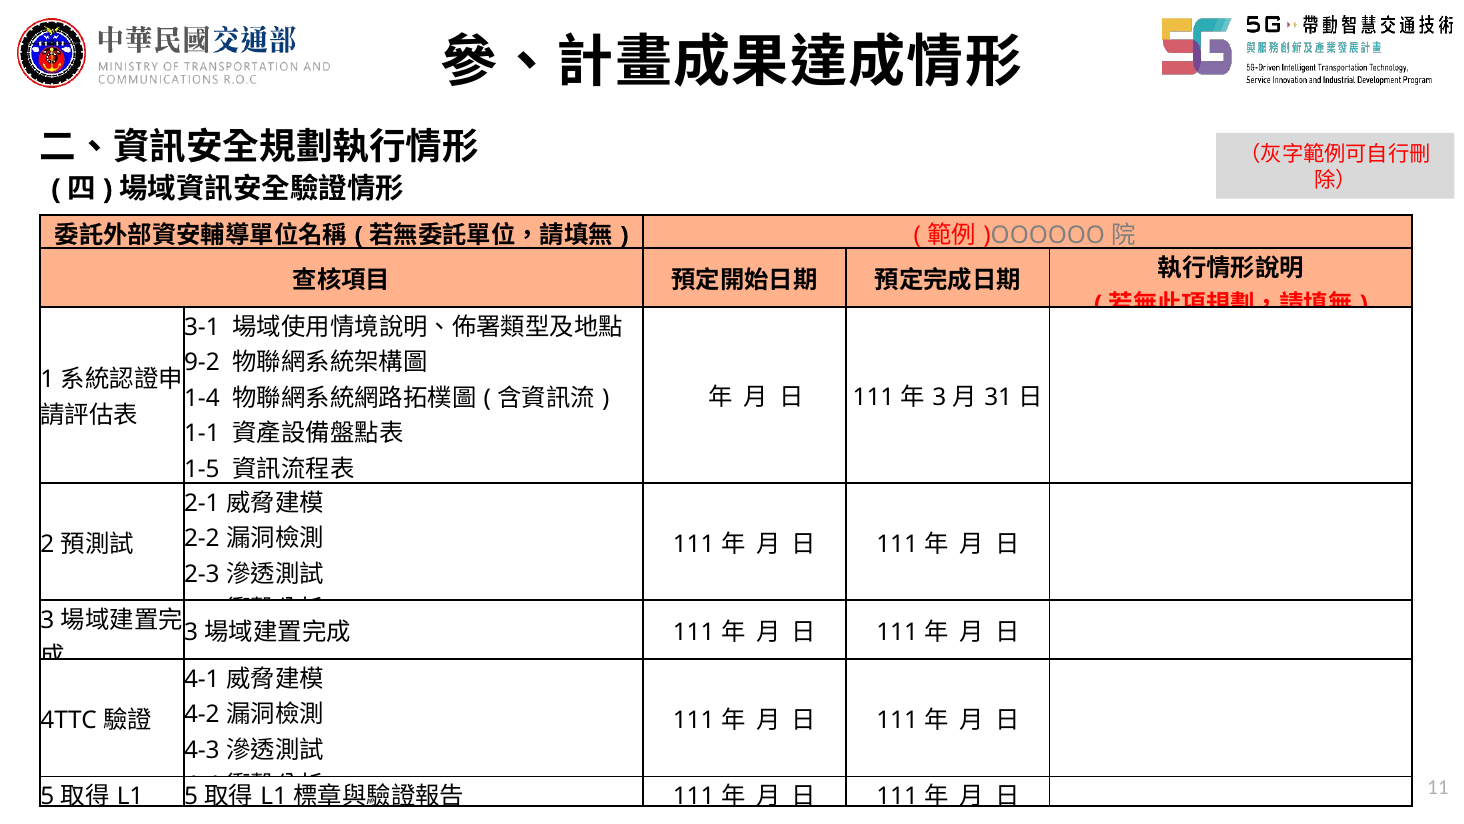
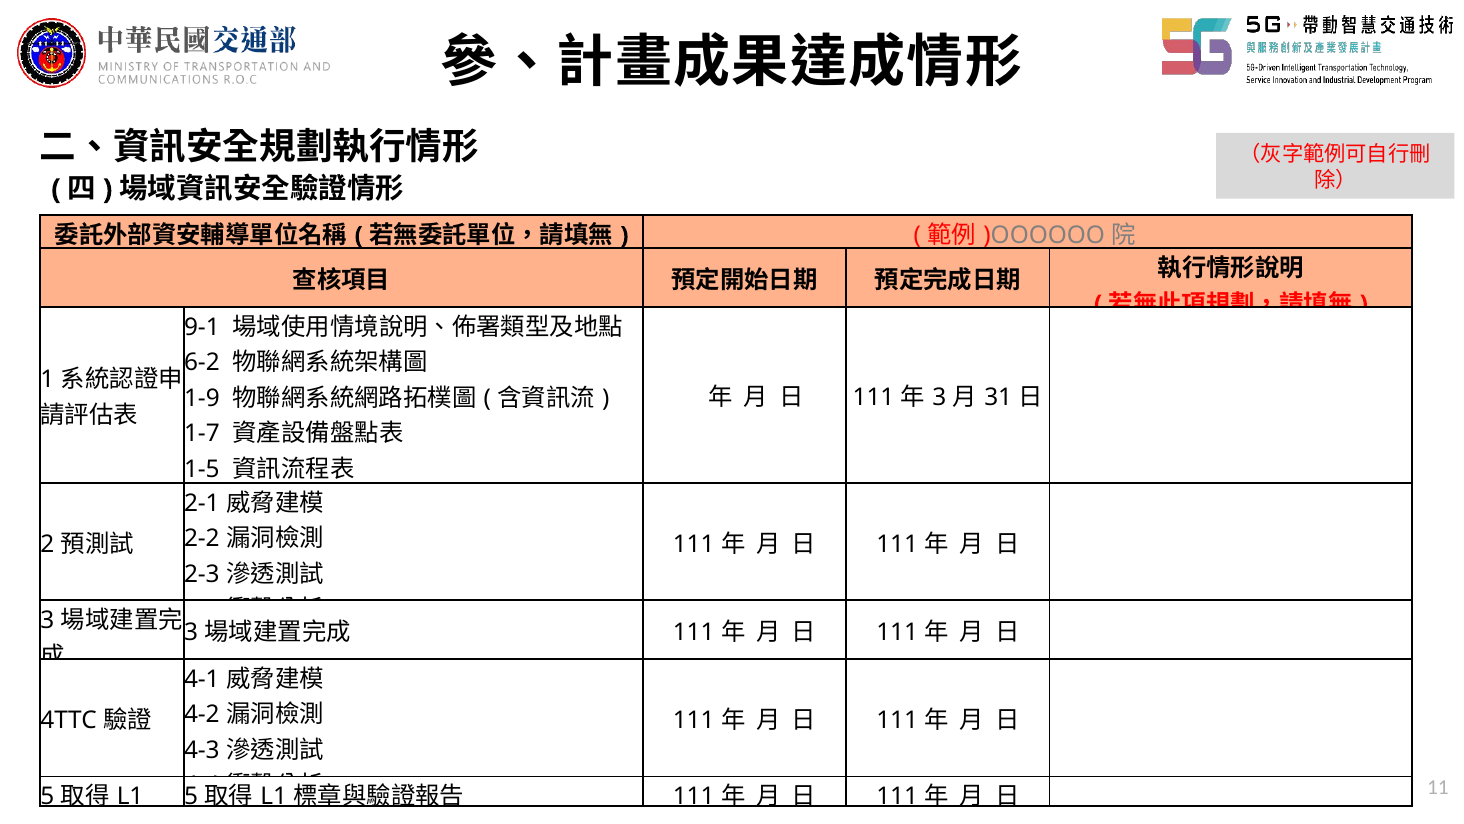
3-1: 3-1 -> 9-1 (202, 327)
9-2: 9-2 -> 6-2 (202, 363)
1-4: 1-4 -> 1-9 (202, 398)
1-1: 1-1 -> 1-7 (202, 433)
